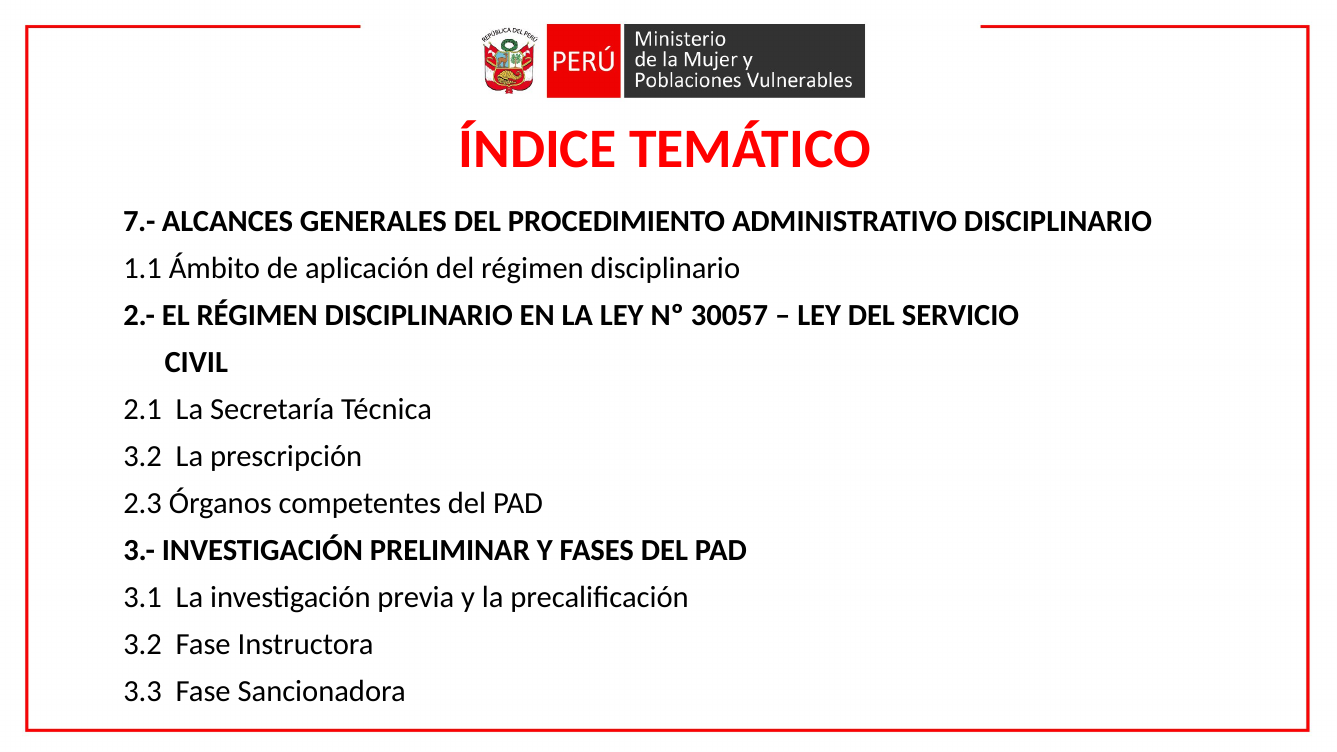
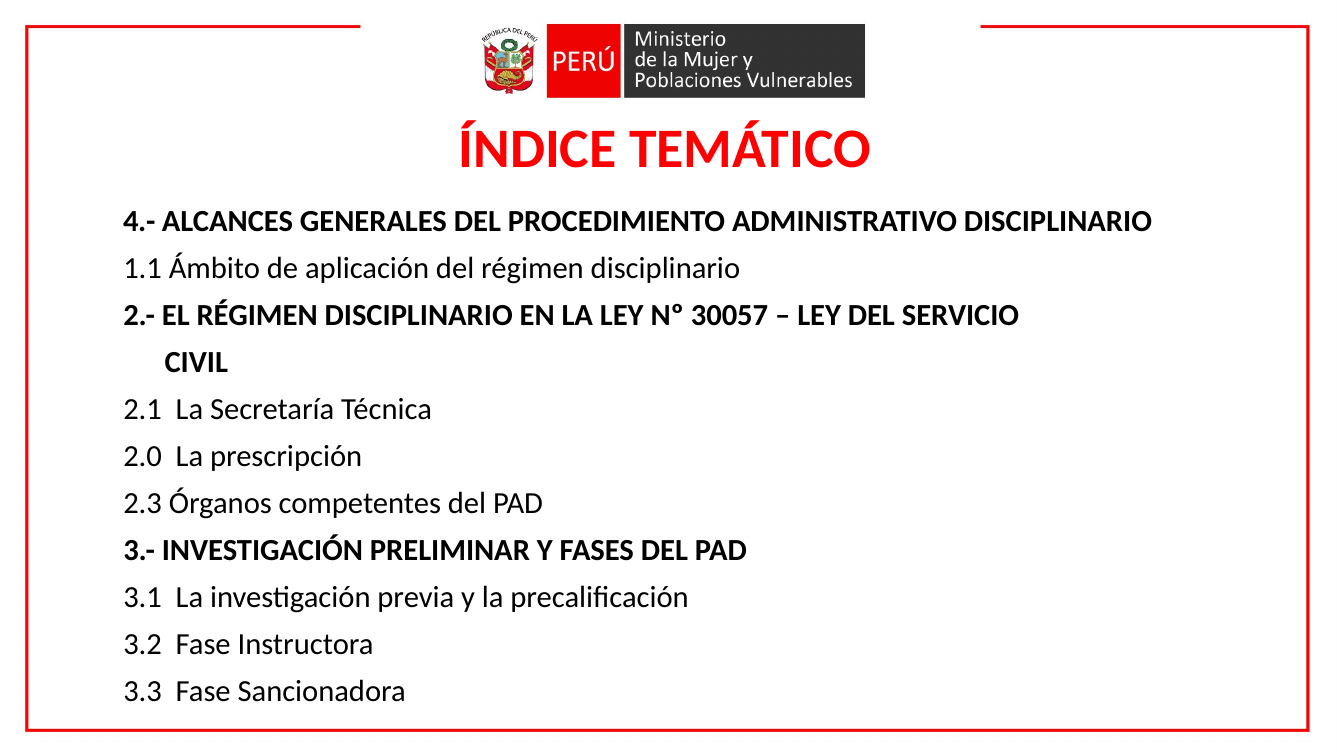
7.-: 7.- -> 4.- (139, 221)
3.2: 3.2 -> 2.0 (143, 456)
